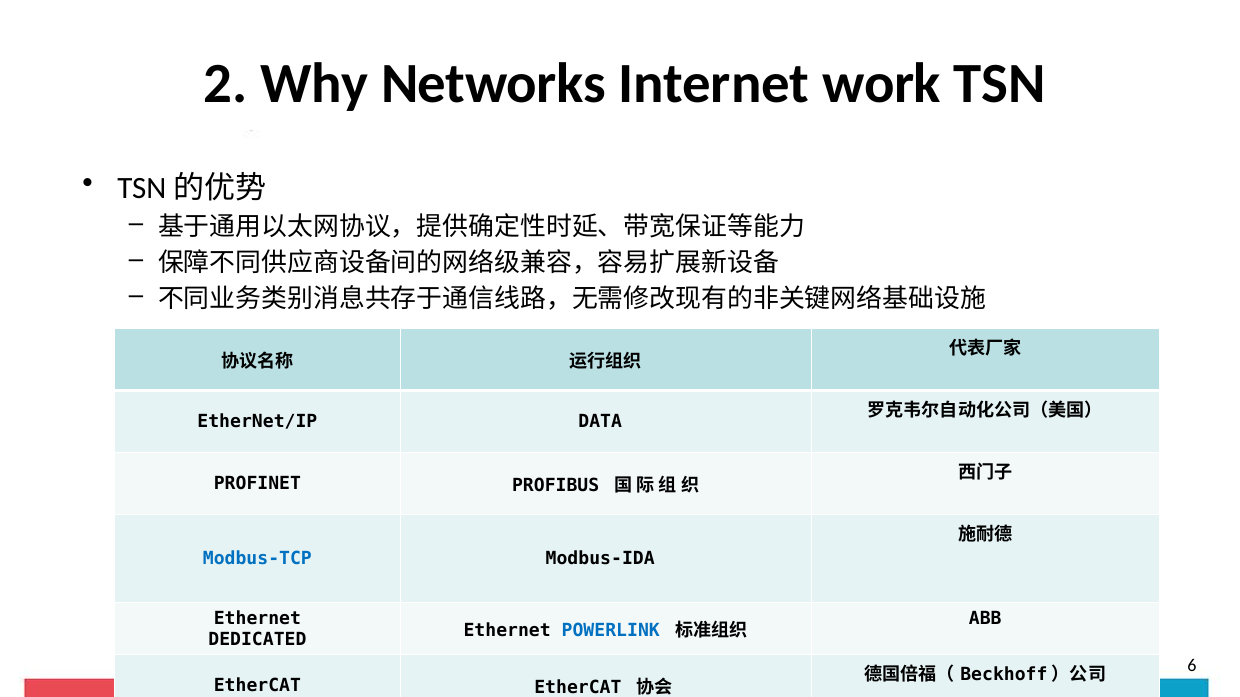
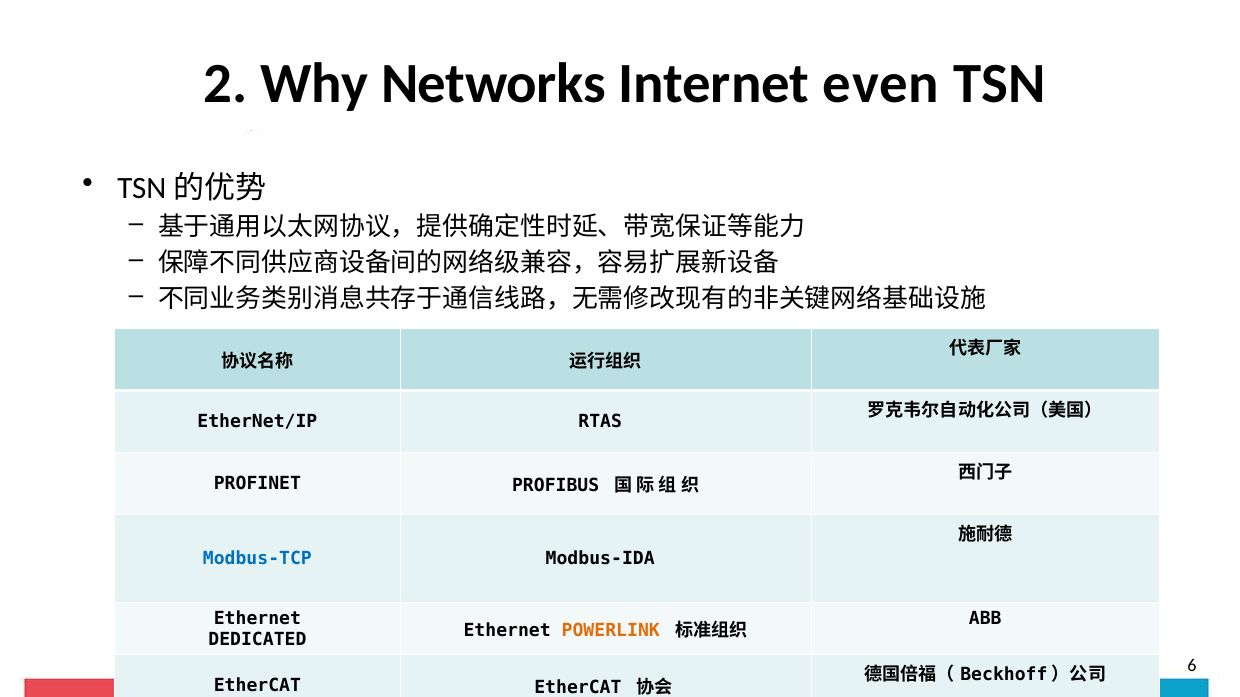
work: work -> even (881, 84)
DATA: DATA -> RTAS (600, 422)
POWERLINK colour: blue -> orange (611, 631)
